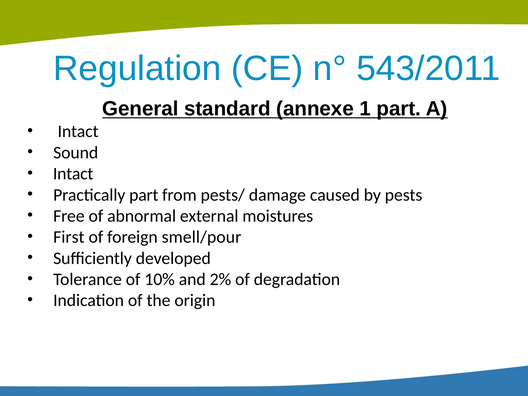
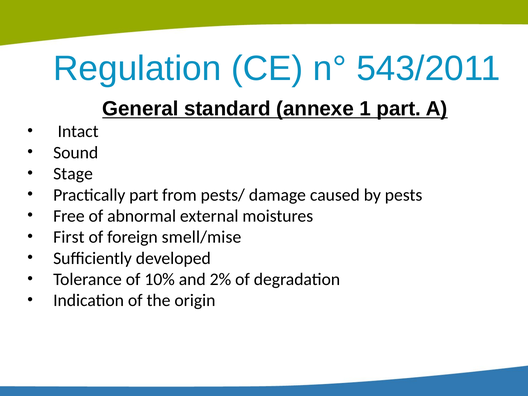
Intact: Intact -> Stage (73, 174)
smell/pour: smell/pour -> smell/mise (201, 237)
